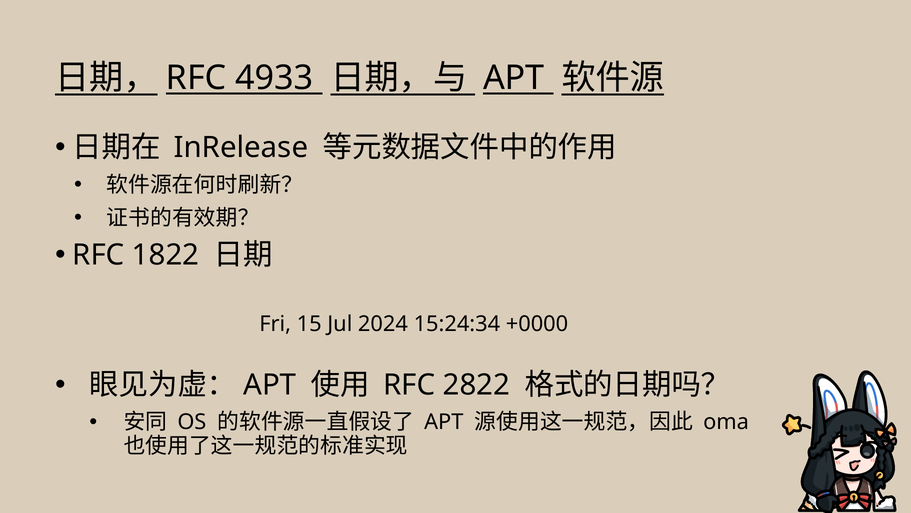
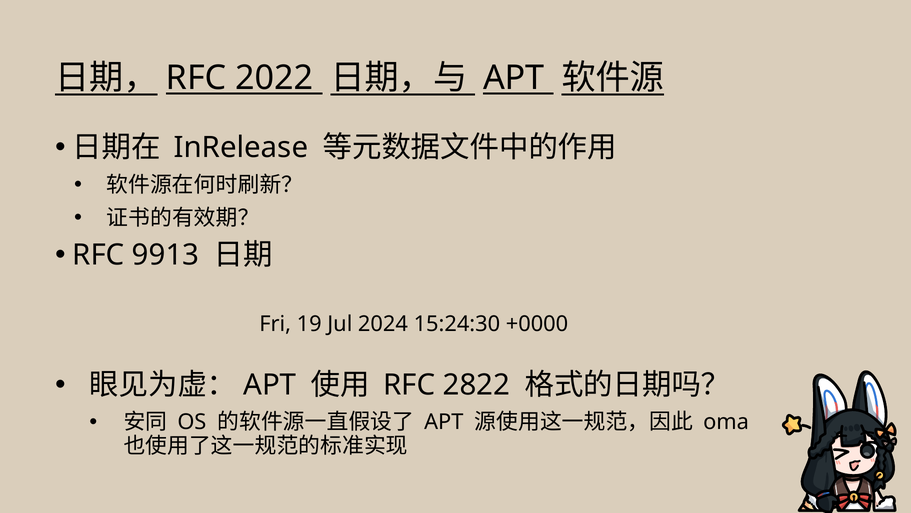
4933: 4933 -> 2022 (274, 78)
1822: 1822 -> 9913 (166, 255)
15: 15 -> 19 (309, 324)
15:24:34: 15:24:34 -> 15:24:30 (457, 324)
